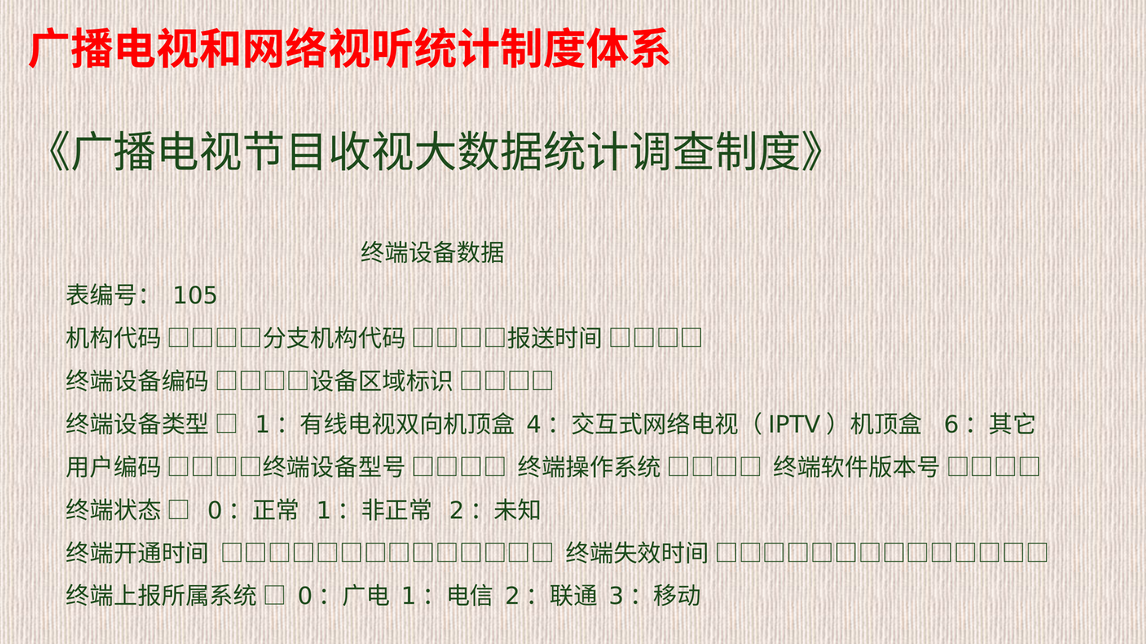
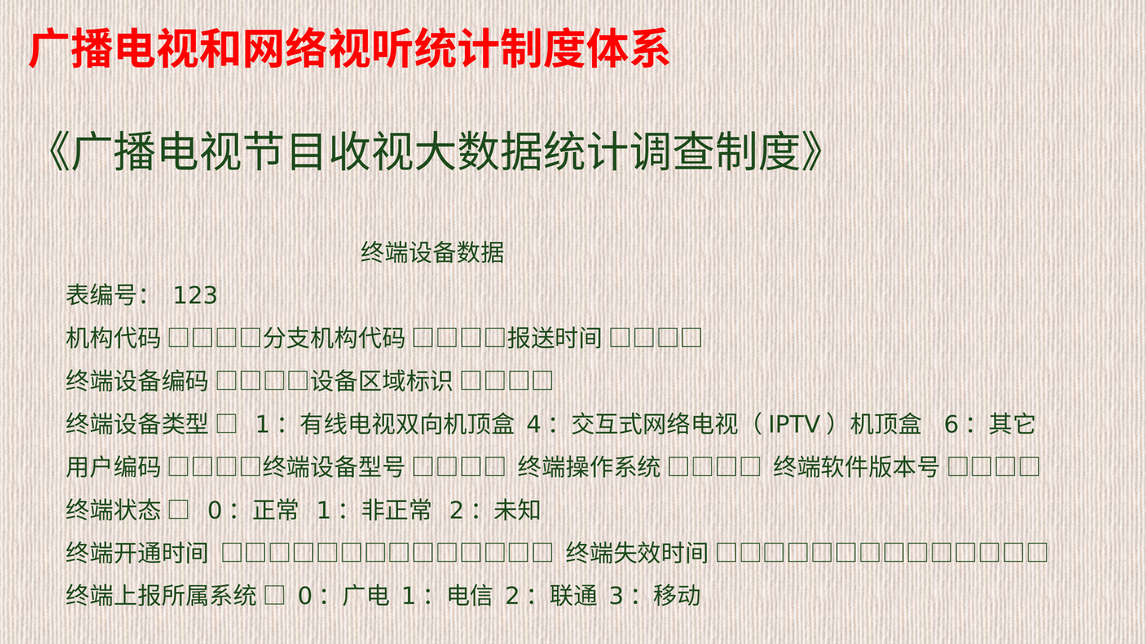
105: 105 -> 123 (195, 296)
